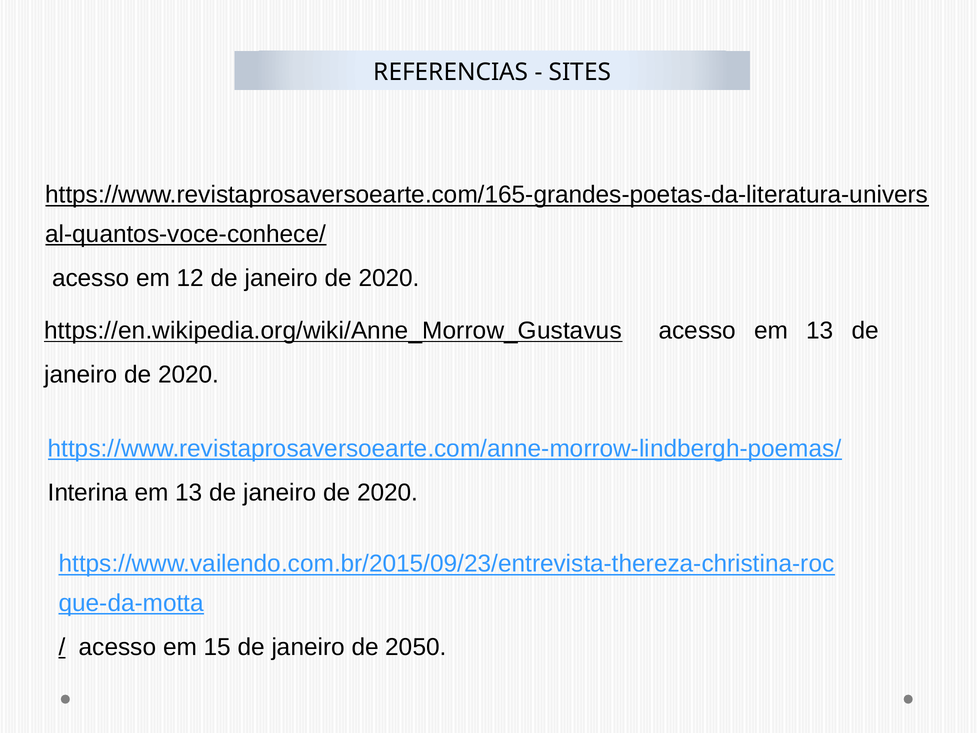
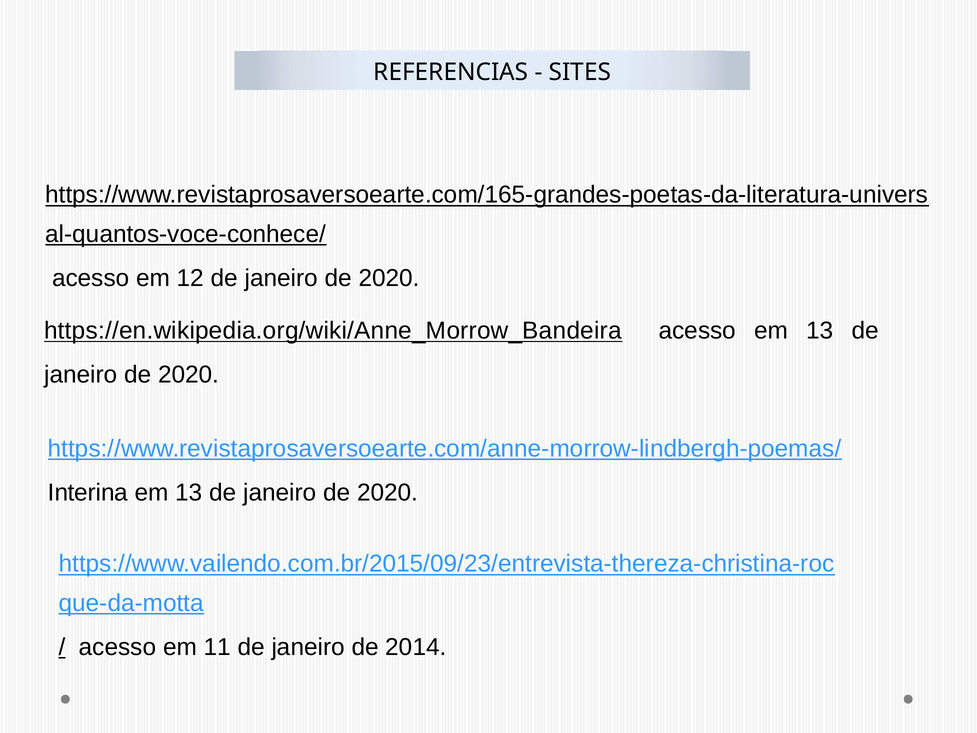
https://en.wikipedia.org/wiki/Anne_Morrow_Gustavus: https://en.wikipedia.org/wiki/Anne_Morrow_Gustavus -> https://en.wikipedia.org/wiki/Anne_Morrow_Bandeira (333, 331)
15: 15 -> 11 (217, 647)
2050: 2050 -> 2014 (416, 647)
